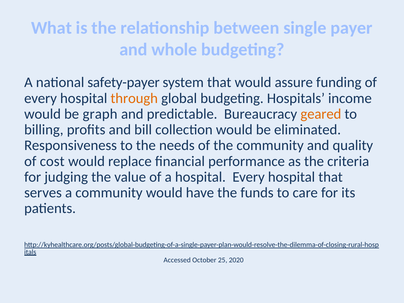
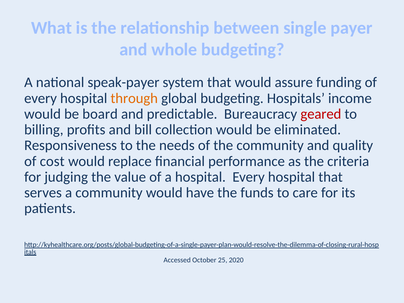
safety-payer: safety-payer -> speak-payer (124, 82)
graph: graph -> board (100, 114)
geared colour: orange -> red (321, 114)
